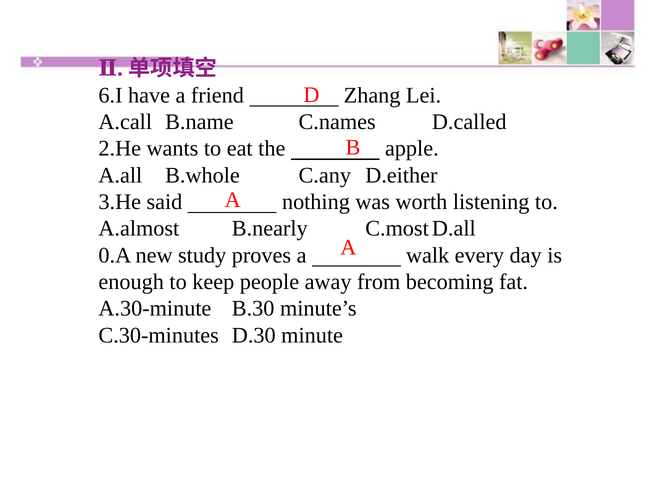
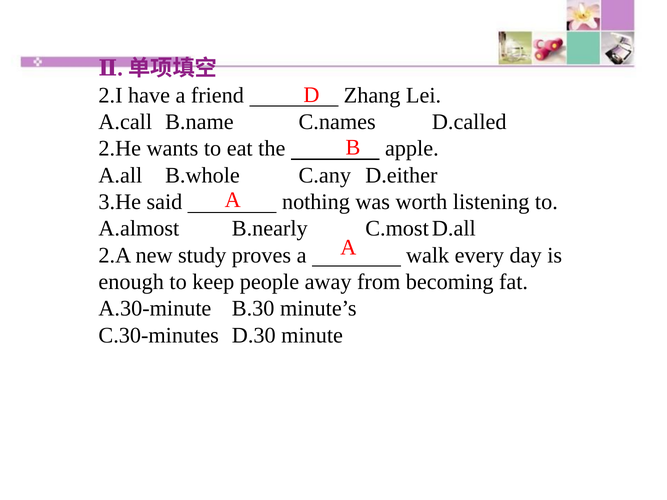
6.I: 6.I -> 2.I (111, 95)
0.A: 0.A -> 2.A (115, 255)
